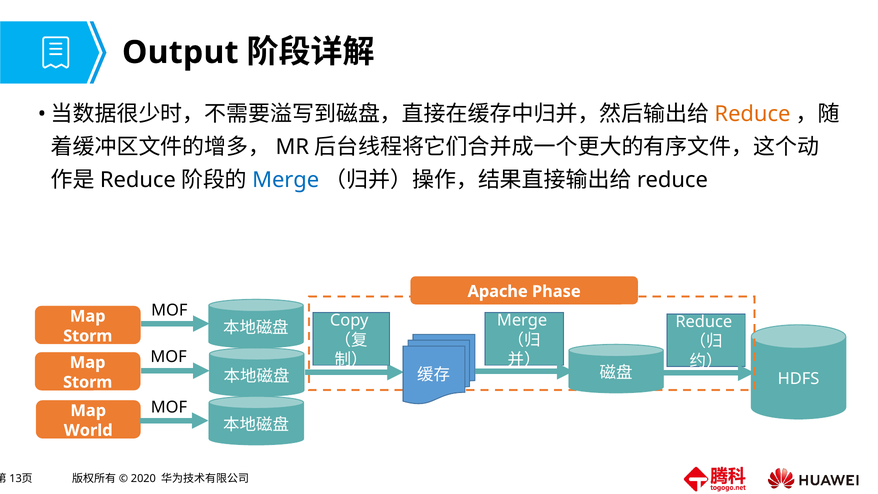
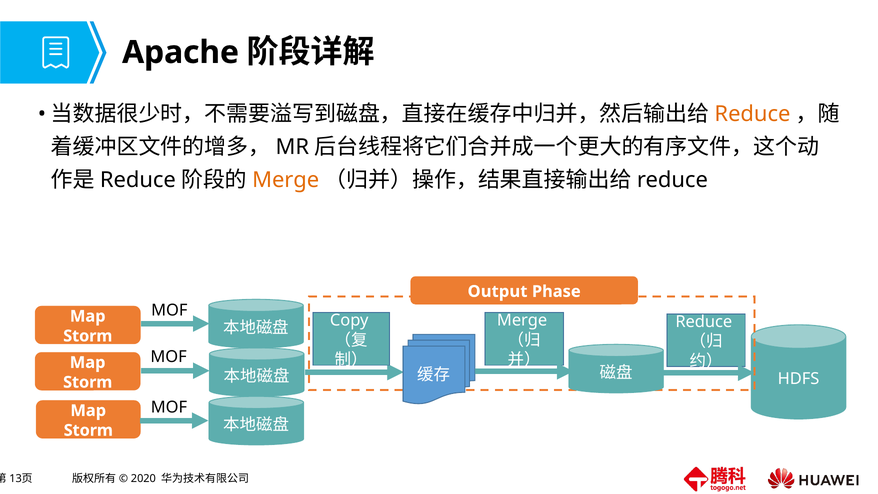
Output: Output -> Apache (181, 52)
Merge colour: blue -> orange (286, 180)
Apache: Apache -> Output (498, 291)
World: World -> Storm (88, 430)
